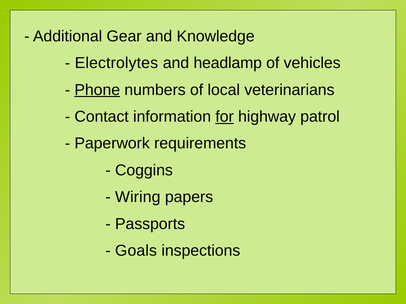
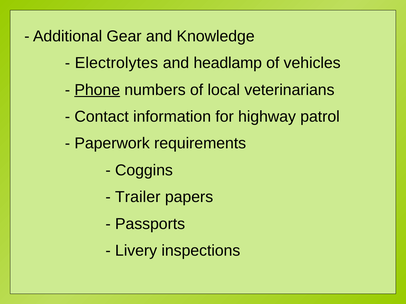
for underline: present -> none (225, 117)
Wiring: Wiring -> Trailer (138, 197)
Goals: Goals -> Livery (136, 251)
